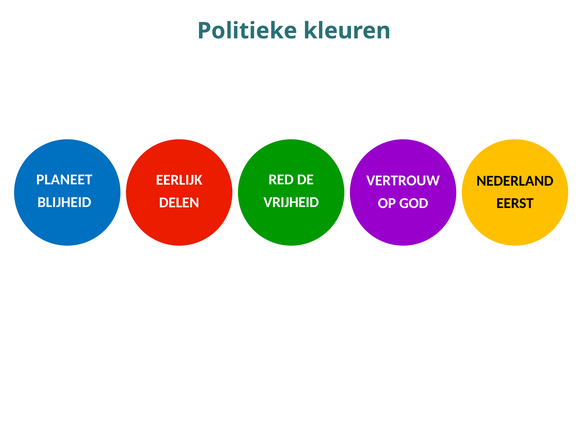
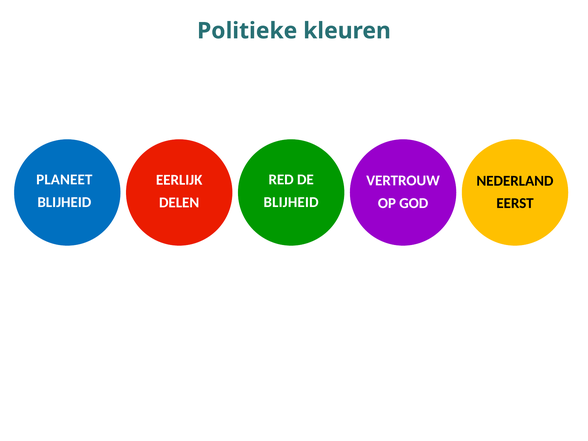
VRIJHEID: VRIJHEID -> BLIJHEID (291, 202)
